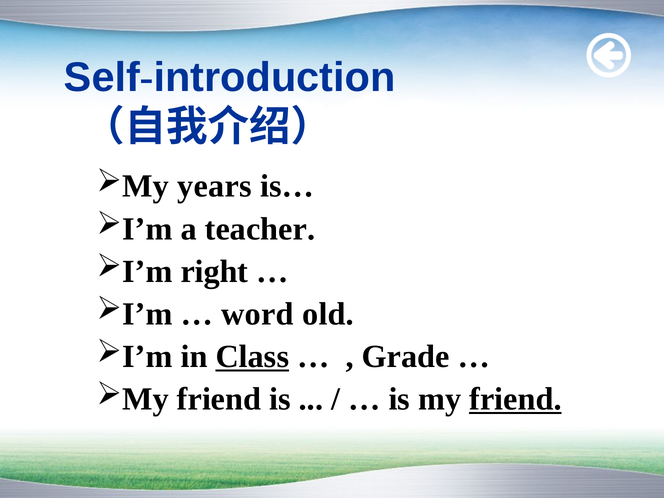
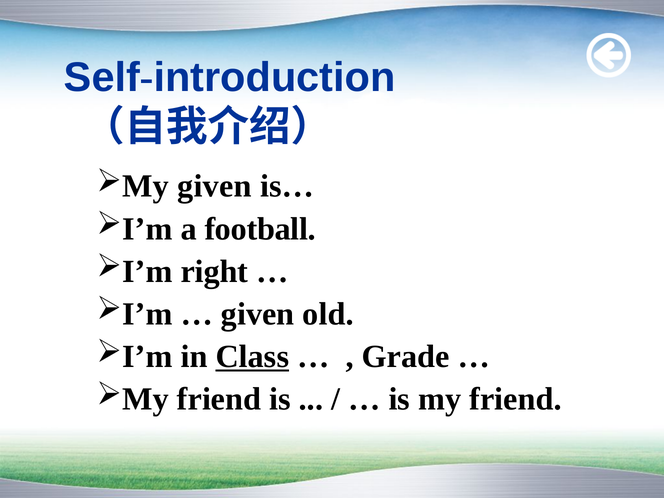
My years: years -> given (214, 186)
teacher: teacher -> football (260, 229)
word: word -> given (258, 314)
friend underline: present -> none (515, 399)
